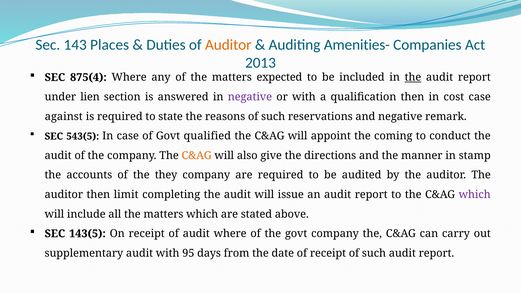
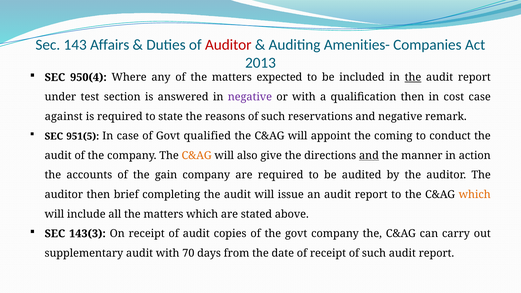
Places: Places -> Affairs (110, 45)
Auditor colour: orange -> red (228, 45)
875(4: 875(4 -> 950(4 (88, 77)
lien: lien -> test (90, 97)
543(5: 543(5 -> 951(5 (83, 136)
and underline: none -> present (369, 156)
stamp: stamp -> action (475, 156)
they: they -> gain (166, 175)
limit: limit -> brief (126, 195)
which colour: purple -> orange (475, 195)
143(5: 143(5 -> 143(3 (87, 234)
audit where: where -> copies (230, 234)
95: 95 -> 70 (188, 253)
